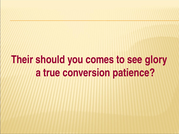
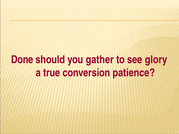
Their: Their -> Done (22, 60)
comes: comes -> gather (100, 60)
